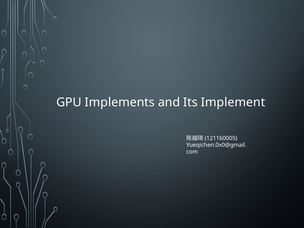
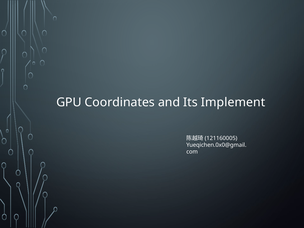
Implements: Implements -> Coordinates (120, 102)
